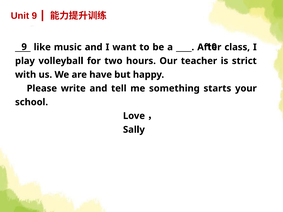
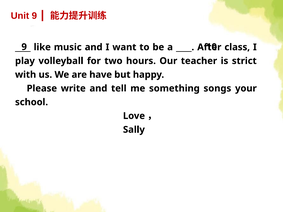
starts: starts -> songs (217, 88)
